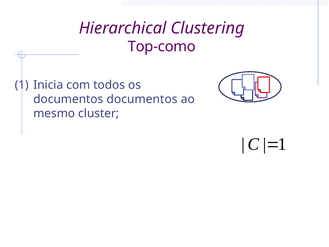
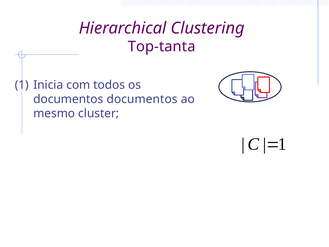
Top-como: Top-como -> Top-tanta (162, 47)
